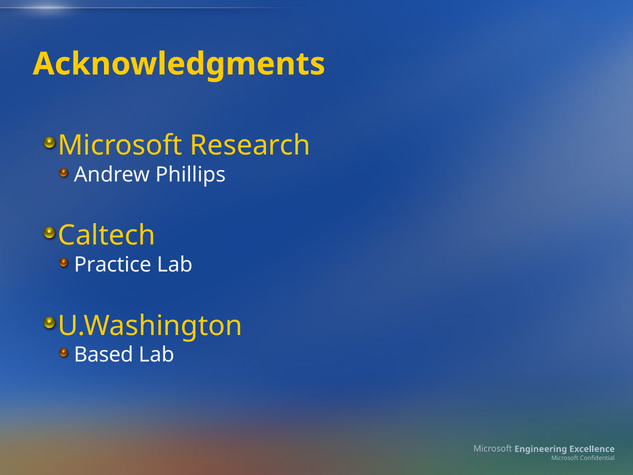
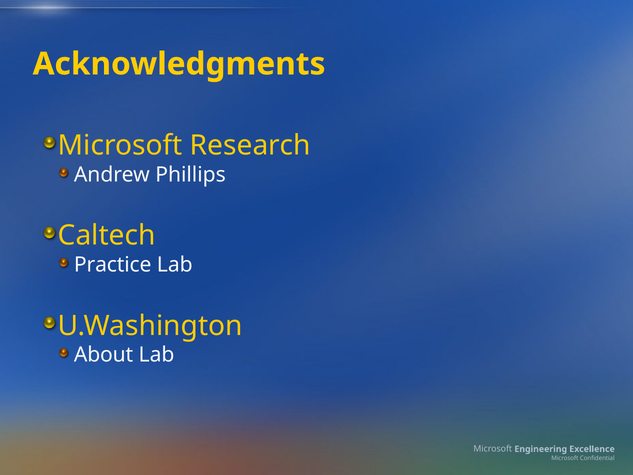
Based: Based -> About (104, 355)
